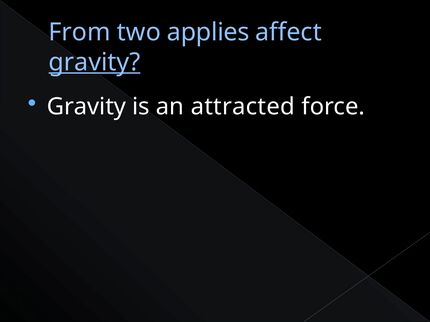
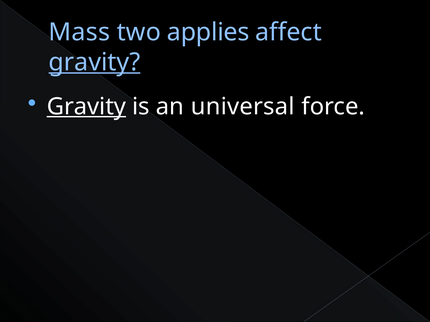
From: From -> Mass (79, 32)
Gravity underline: none -> present (86, 107)
attracted: attracted -> universal (243, 107)
